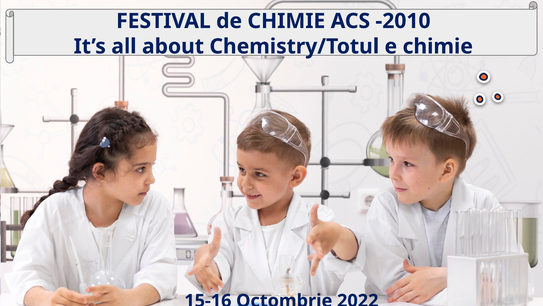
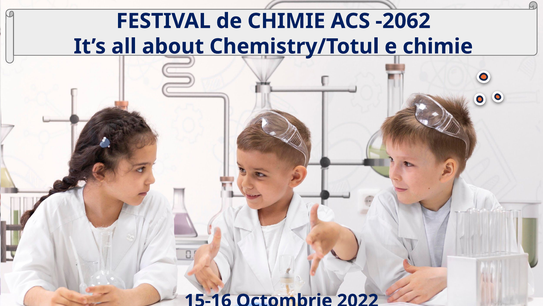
-2010: -2010 -> -2062 (403, 21)
